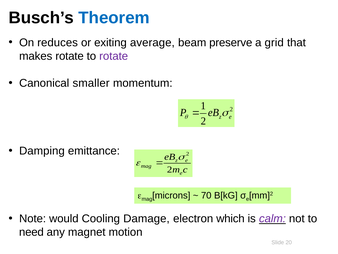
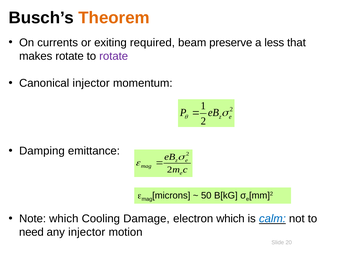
Theorem colour: blue -> orange (114, 18)
reduces: reduces -> currents (58, 43)
average: average -> required (152, 43)
grid: grid -> less (274, 43)
Canonical smaller: smaller -> injector (91, 83)
70: 70 -> 50 (206, 195)
Note would: would -> which (64, 218)
calm colour: purple -> blue (272, 218)
any magnet: magnet -> injector (87, 232)
